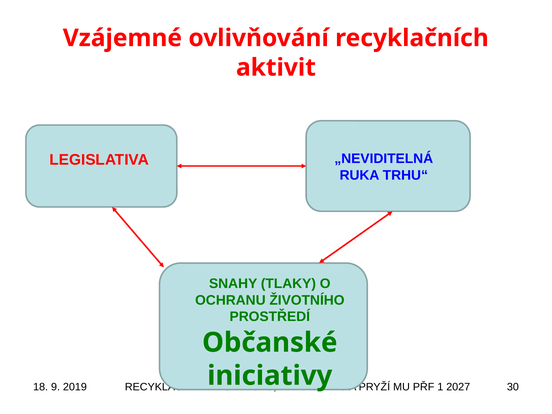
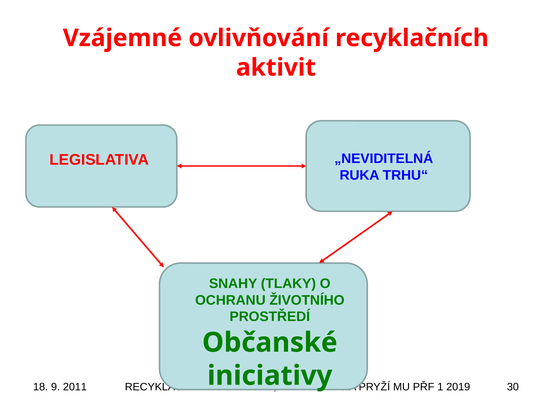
2019: 2019 -> 2011 (75, 387)
2027: 2027 -> 2019 (458, 387)
